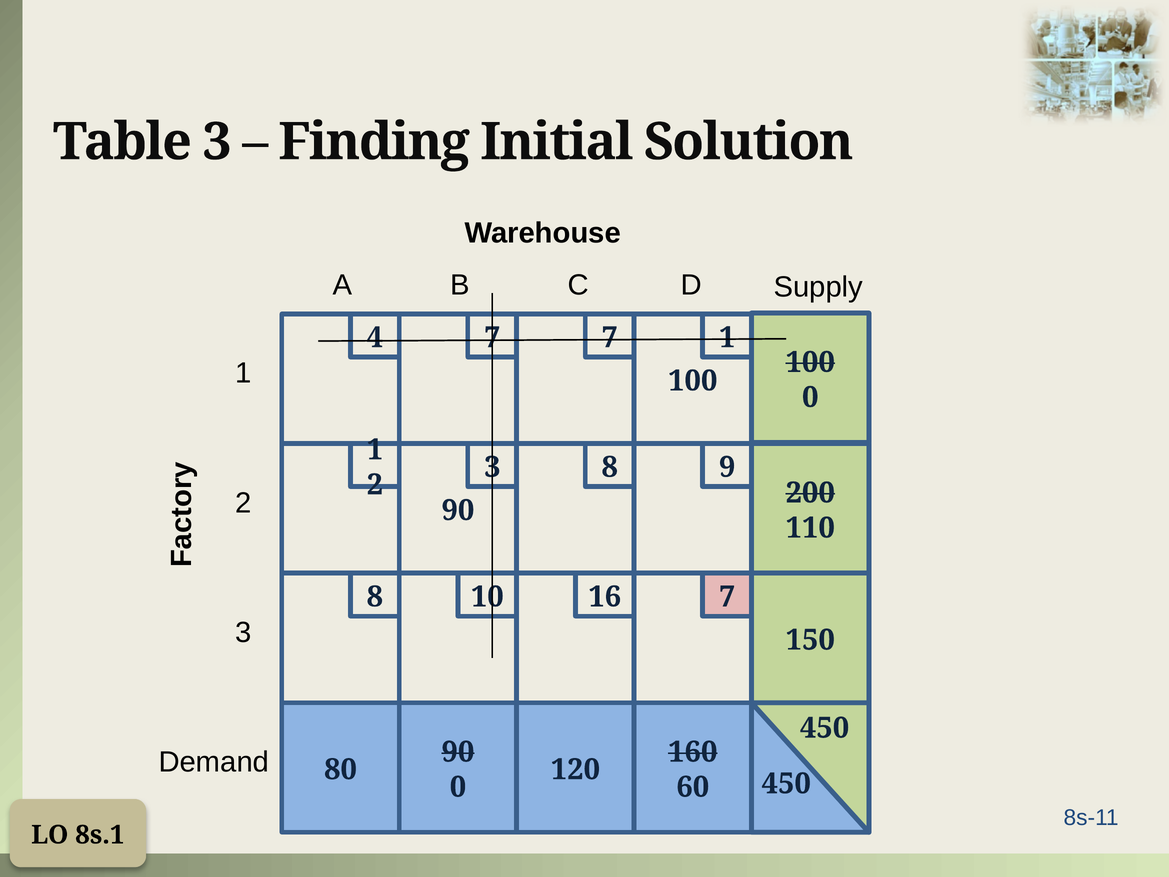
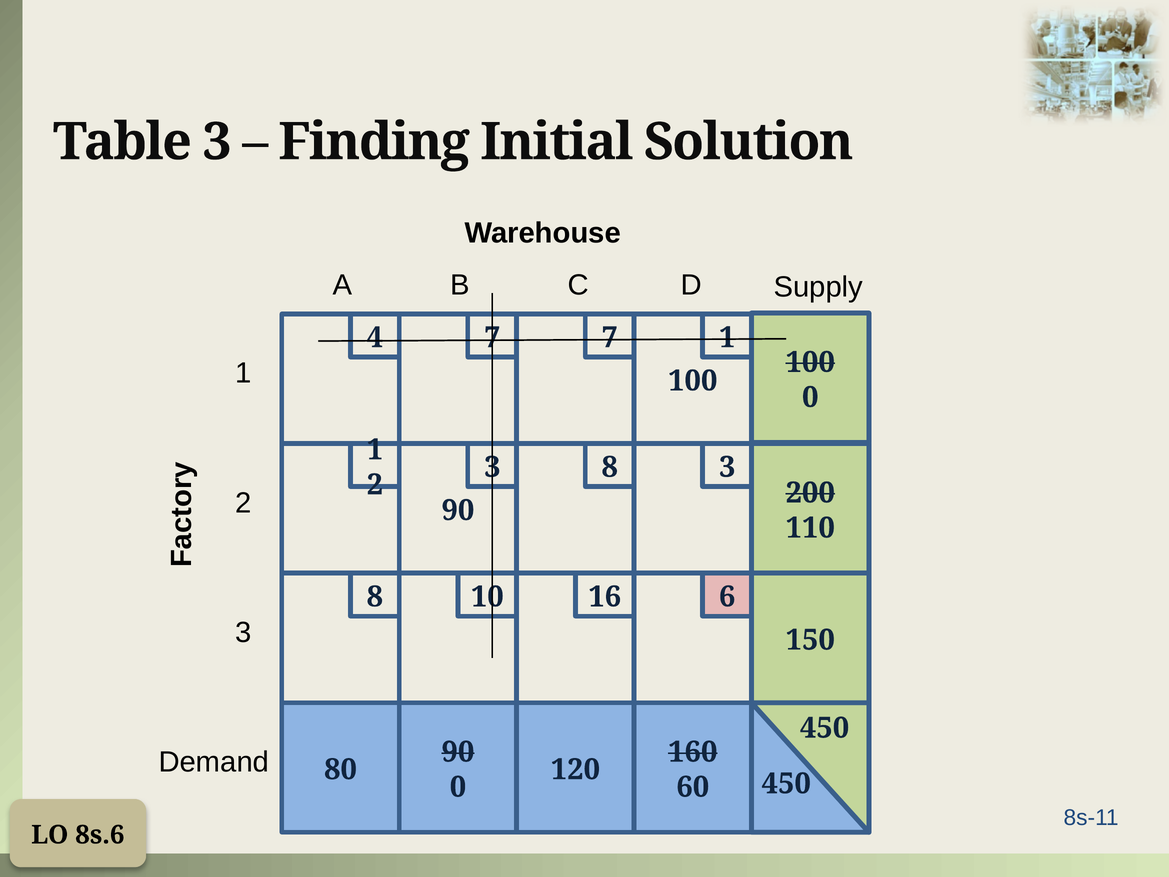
8 9: 9 -> 3 (727, 467)
16 7: 7 -> 6 (727, 597)
8s.1: 8s.1 -> 8s.6 (100, 835)
